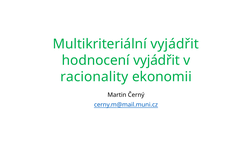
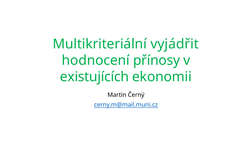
hodnocení vyjádřit: vyjádřit -> přínosy (157, 60)
racionality: racionality -> existujících (94, 77)
